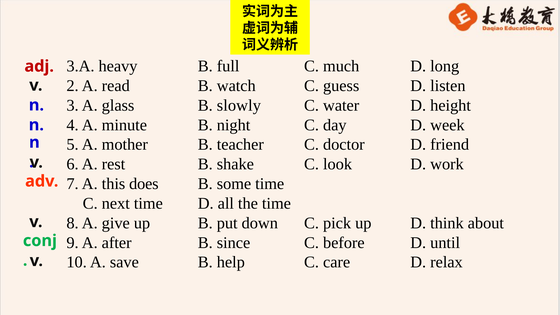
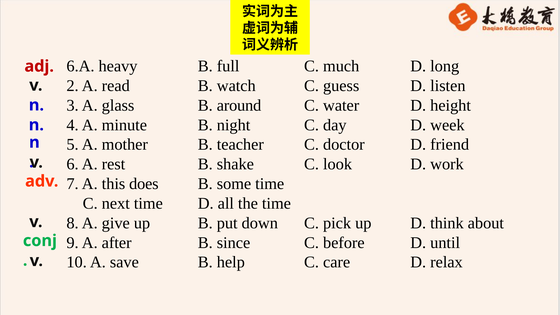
3.A: 3.A -> 6.A (80, 66)
slowly: slowly -> around (239, 105)
